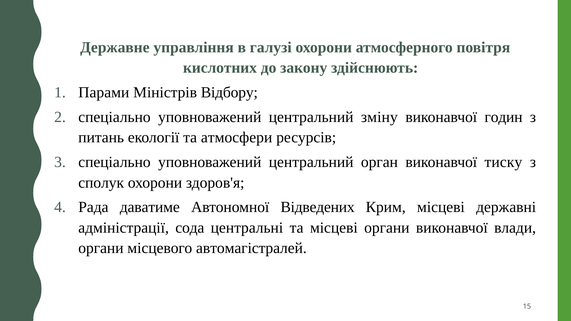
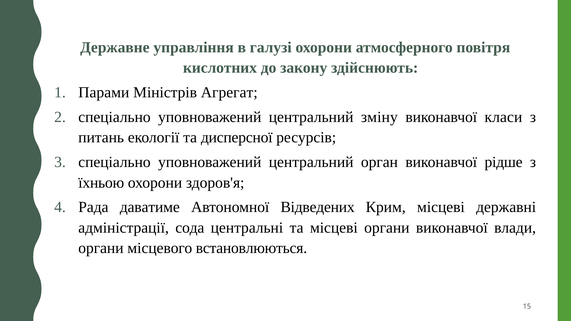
Відбору: Відбору -> Агрегат (229, 93)
годин: годин -> клacи (503, 117)
атмосфери: атмосфери -> дисперсної (237, 138)
тиску: тиску -> рідше (504, 162)
сполук: сполук -> їхньою (101, 183)
автомагістралей: автомагістралей -> встановлюються (251, 248)
